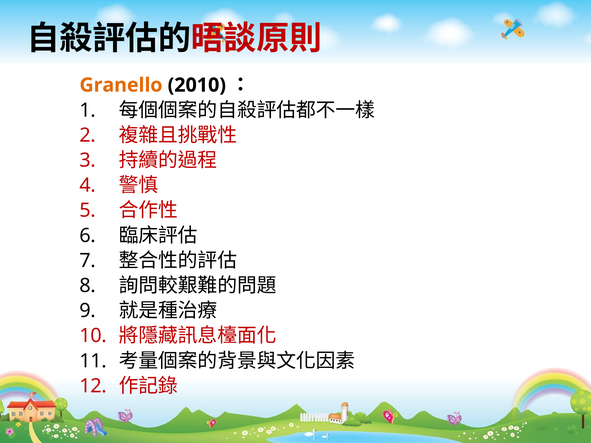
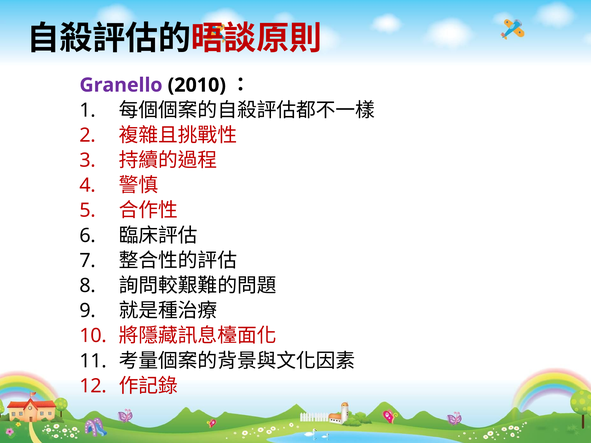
Granello colour: orange -> purple (121, 85)
